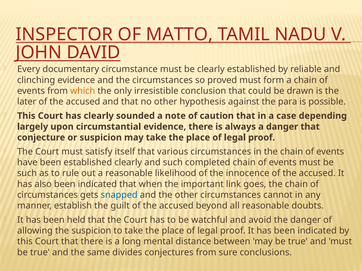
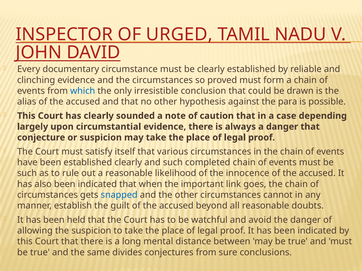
MATTO: MATTO -> URGED (179, 34)
which colour: orange -> blue (83, 91)
later: later -> alias (27, 102)
